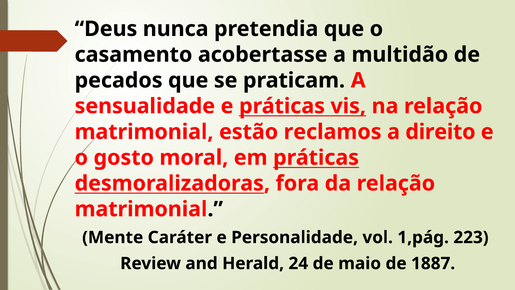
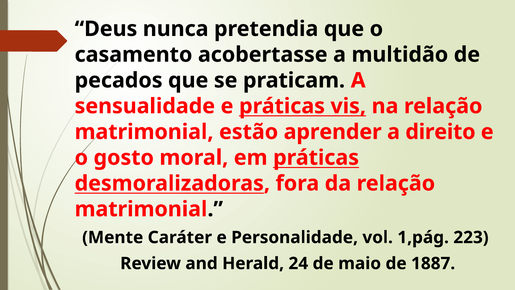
reclamos: reclamos -> aprender (333, 132)
